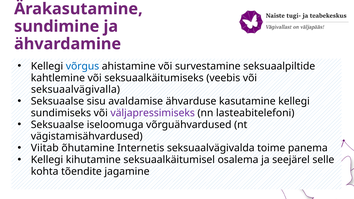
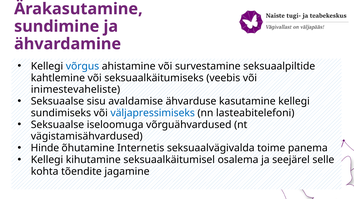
seksuaalvägivalla: seksuaalvägivalla -> inimestevaheliste (76, 90)
väljapressimiseks colour: purple -> blue (153, 113)
Viitab: Viitab -> Hinde (45, 148)
